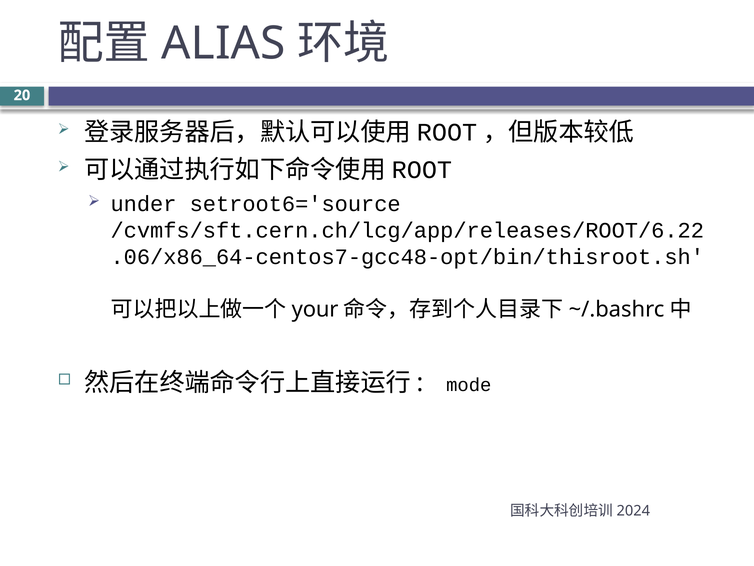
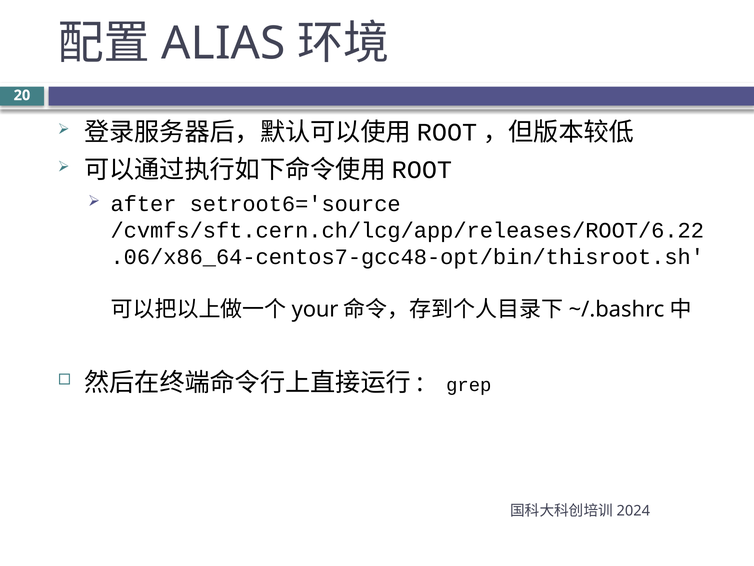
under: under -> after (144, 204)
mode: mode -> grep (469, 385)
